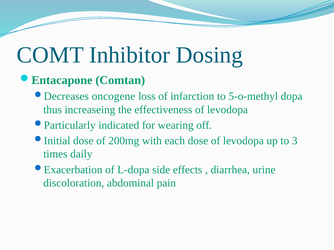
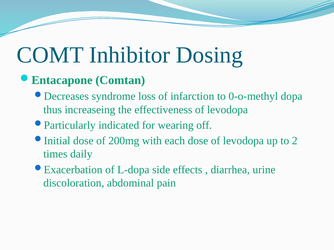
oncogene: oncogene -> syndrome (114, 96)
5-o-methyl: 5-o-methyl -> 0-o-methyl (253, 96)
3: 3 -> 2 (295, 141)
